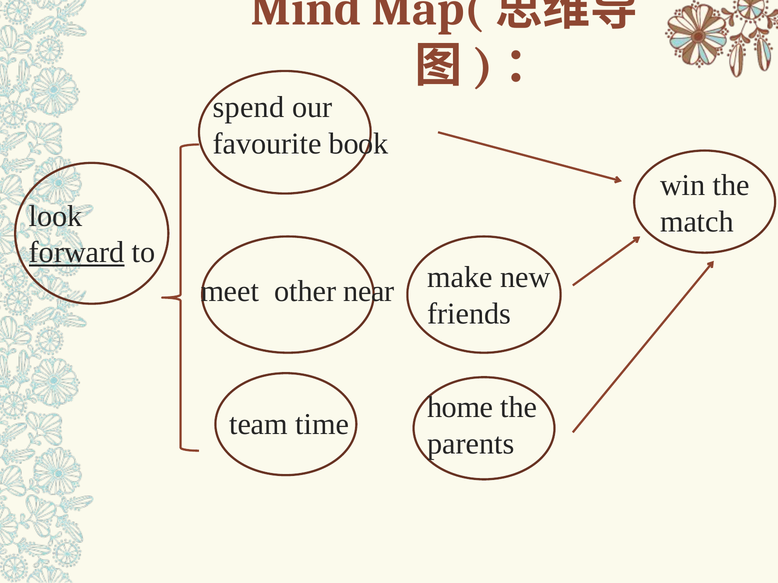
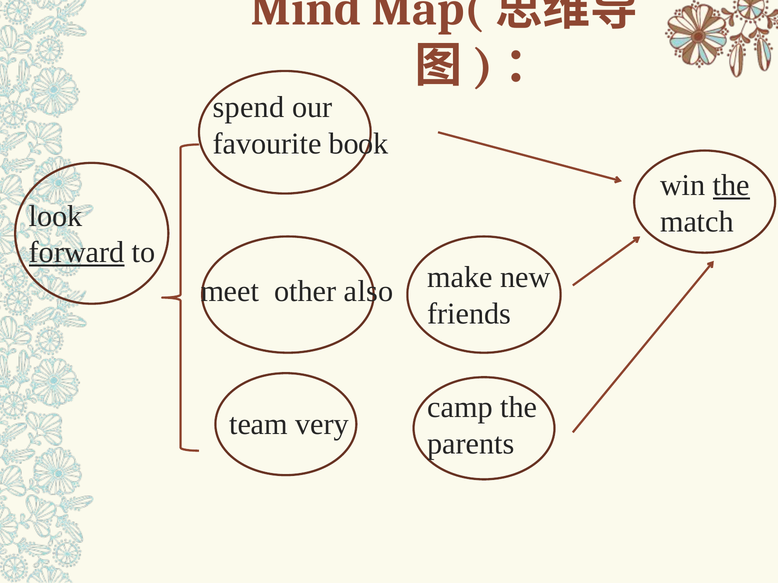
the underline: none -> present (731, 186)
near: near -> also (369, 291)
home: home -> camp (460, 408)
time: time -> very (322, 425)
